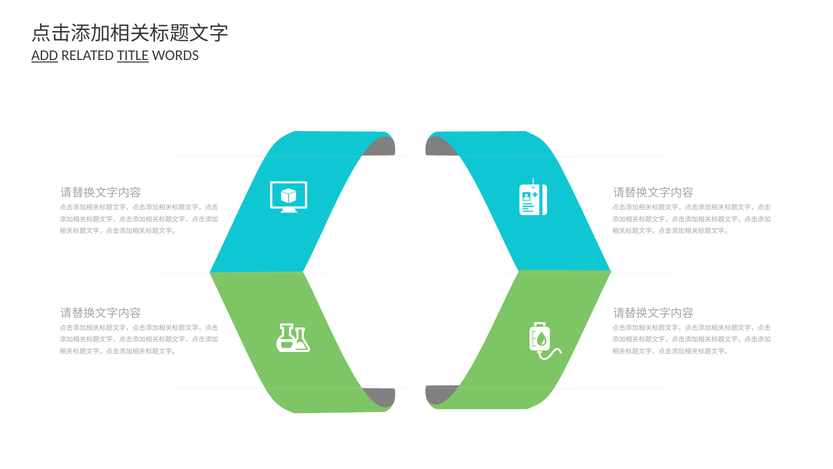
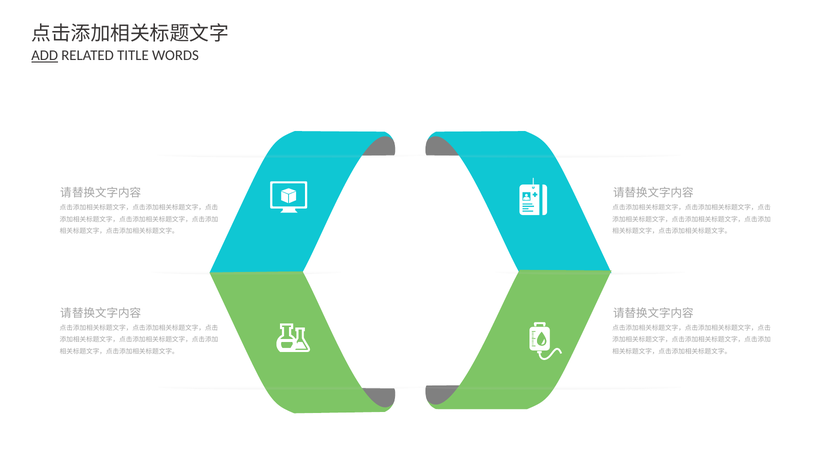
TITLE underline: present -> none (133, 55)
